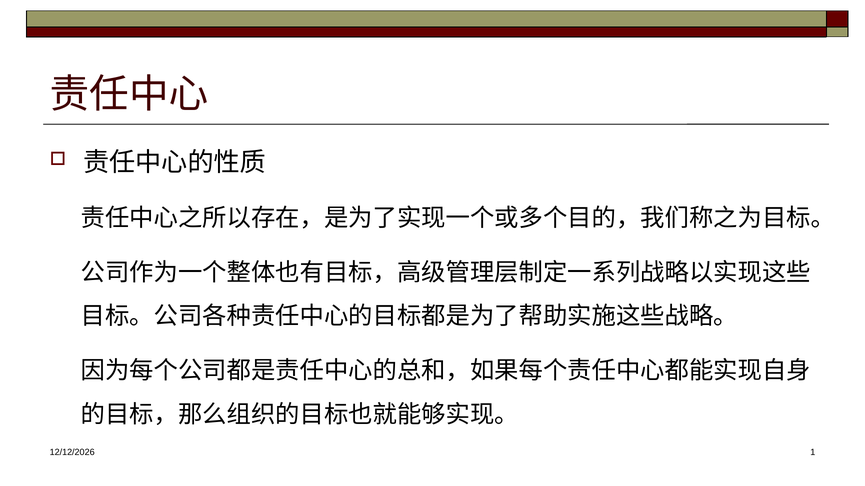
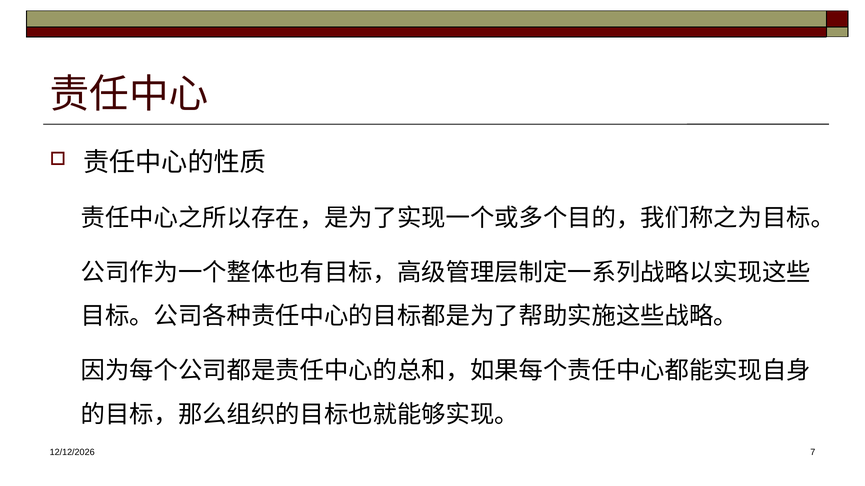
1: 1 -> 7 (813, 453)
